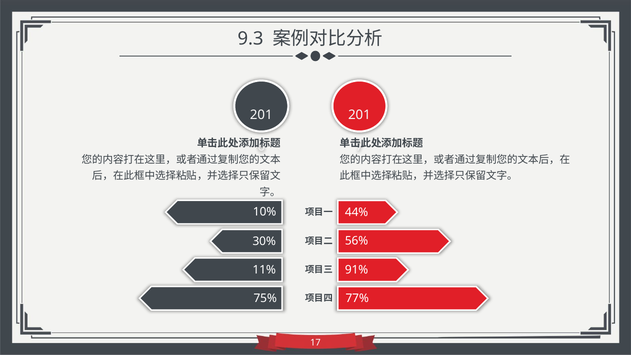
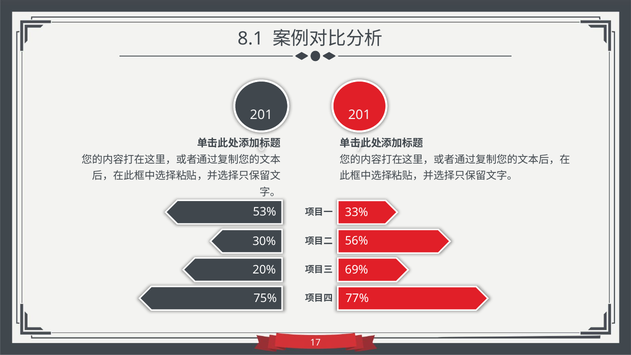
9.3: 9.3 -> 8.1 (251, 39)
10%: 10% -> 53% (265, 212)
44%: 44% -> 33% (357, 212)
11%: 11% -> 20% (264, 270)
91%: 91% -> 69% (357, 270)
